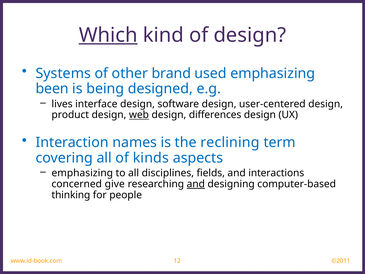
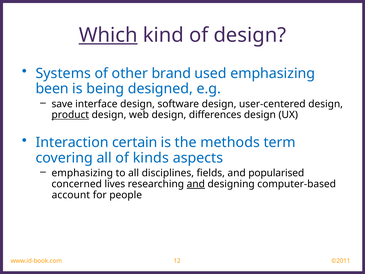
lives: lives -> save (62, 104)
product underline: none -> present (70, 115)
web underline: present -> none (139, 115)
names: names -> certain (135, 142)
reclining: reclining -> methods (230, 142)
interactions: interactions -> popularised (276, 173)
give: give -> lives (115, 184)
thinking: thinking -> account (71, 195)
